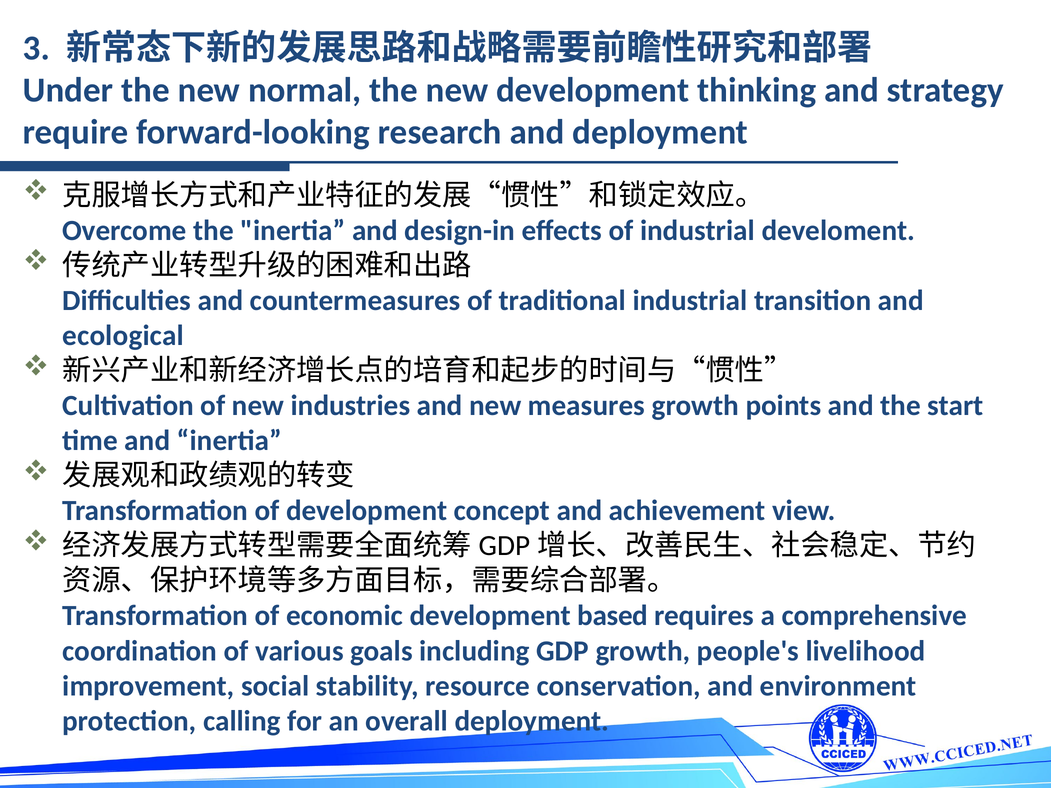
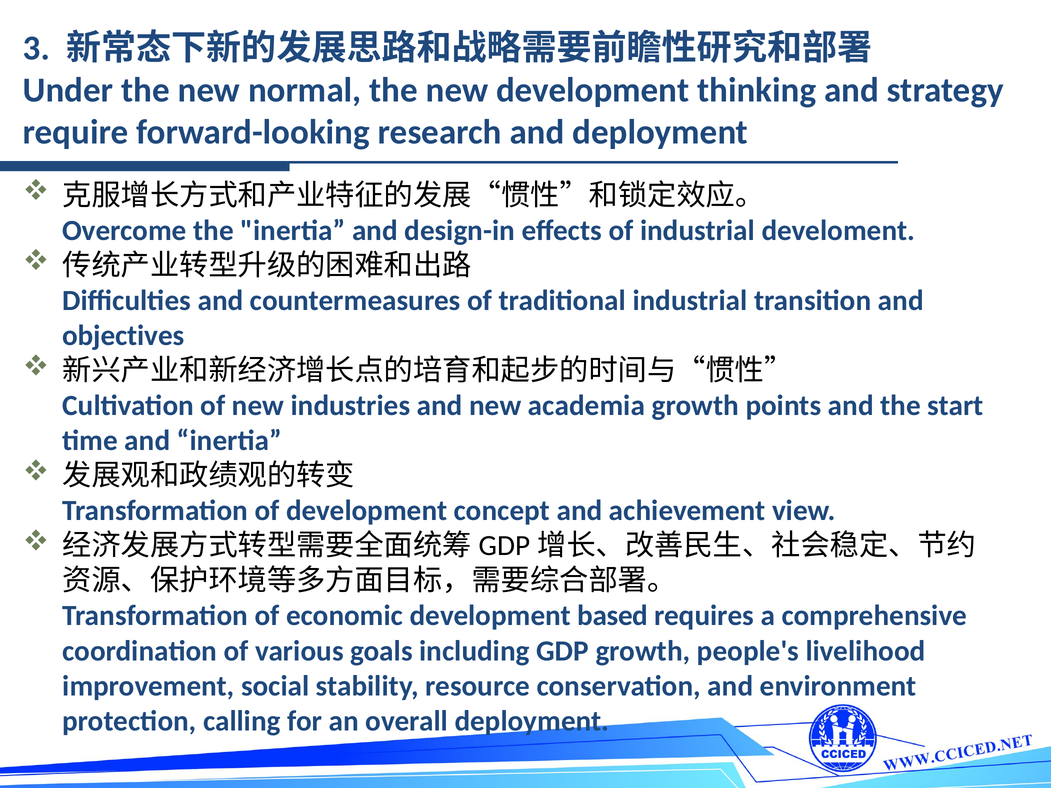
ecological: ecological -> objectives (123, 336)
measures: measures -> academia (586, 406)
